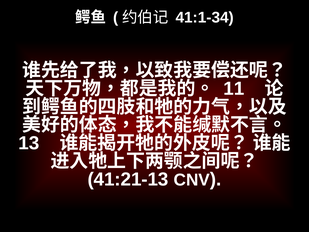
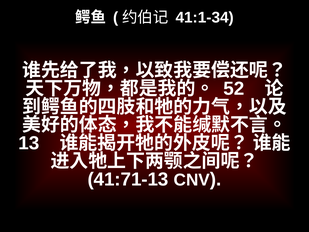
11: 11 -> 52 (234, 89)
41:21-13: 41:21-13 -> 41:71-13 (128, 179)
